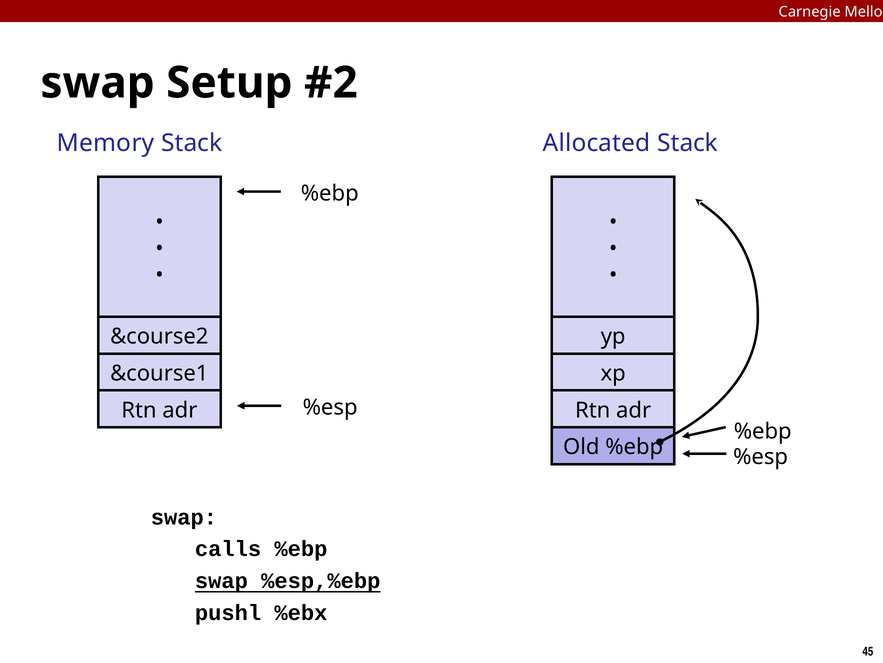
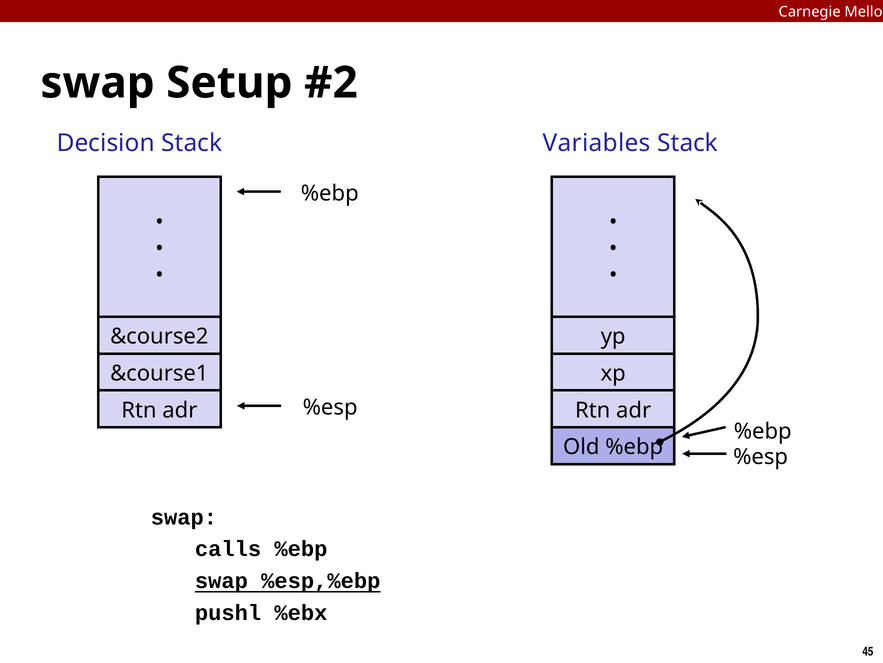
Memory: Memory -> Decision (106, 143)
Allocated: Allocated -> Variables (597, 143)
